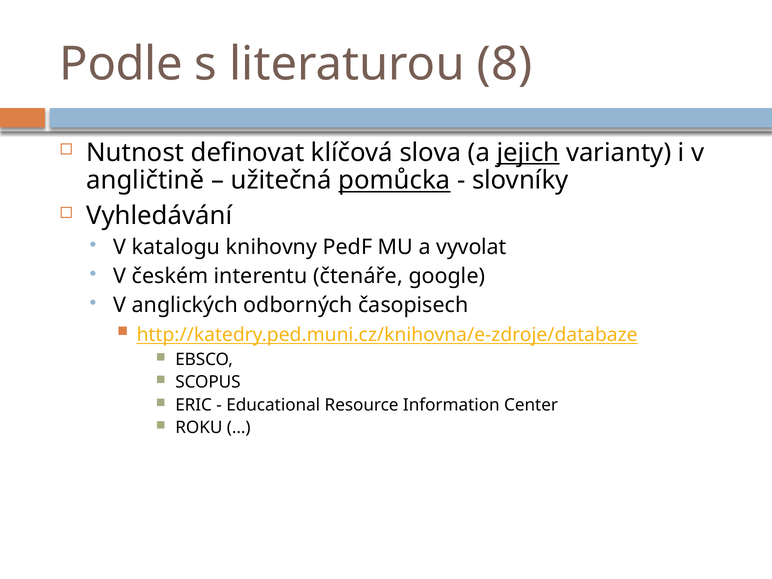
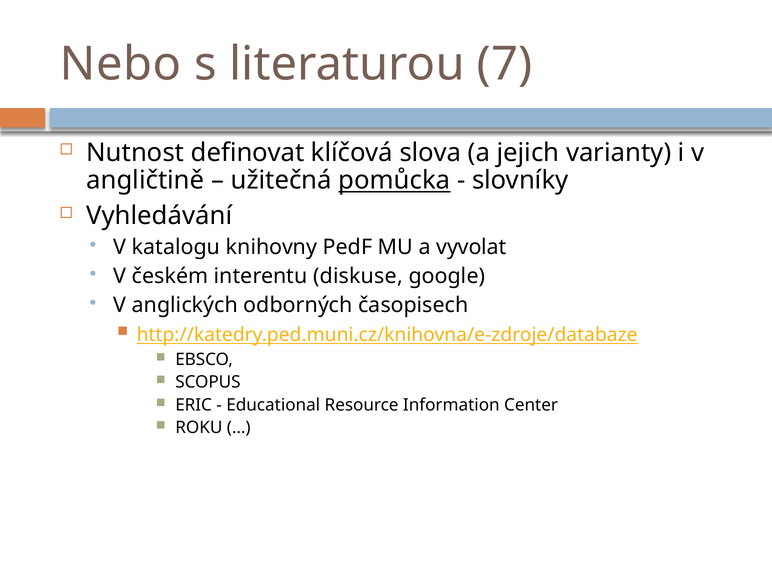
Podle: Podle -> Nebo (121, 64)
8: 8 -> 7 (505, 64)
jejich underline: present -> none (528, 153)
čtenáře: čtenáře -> diskuse (358, 276)
